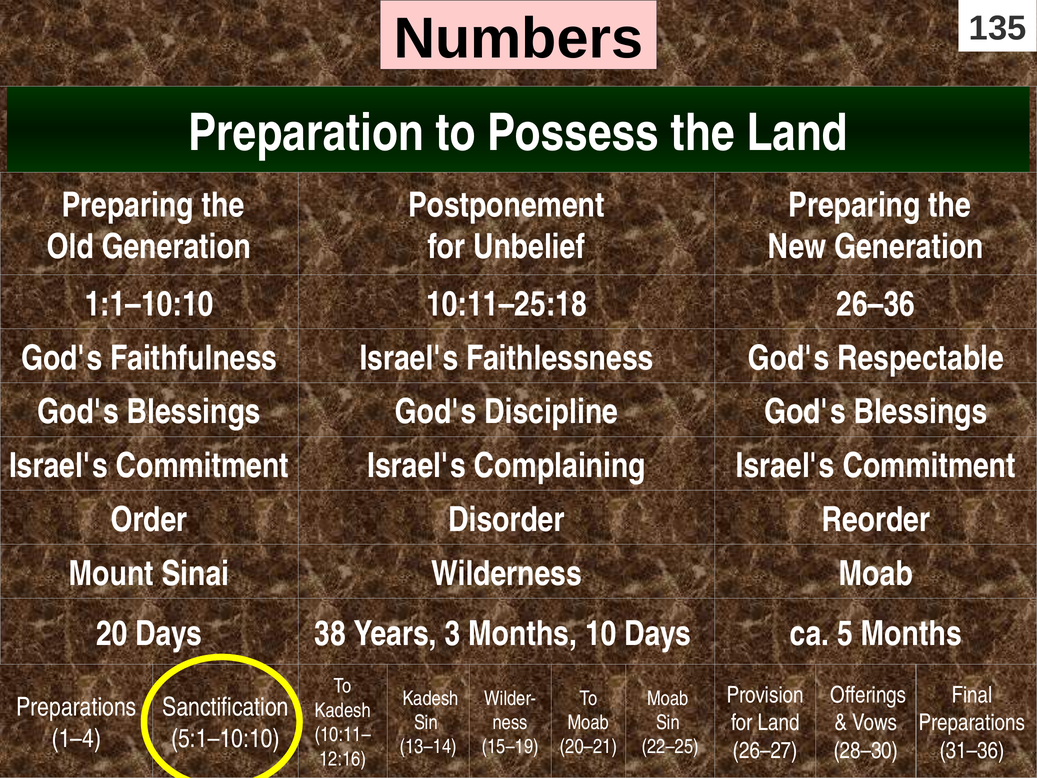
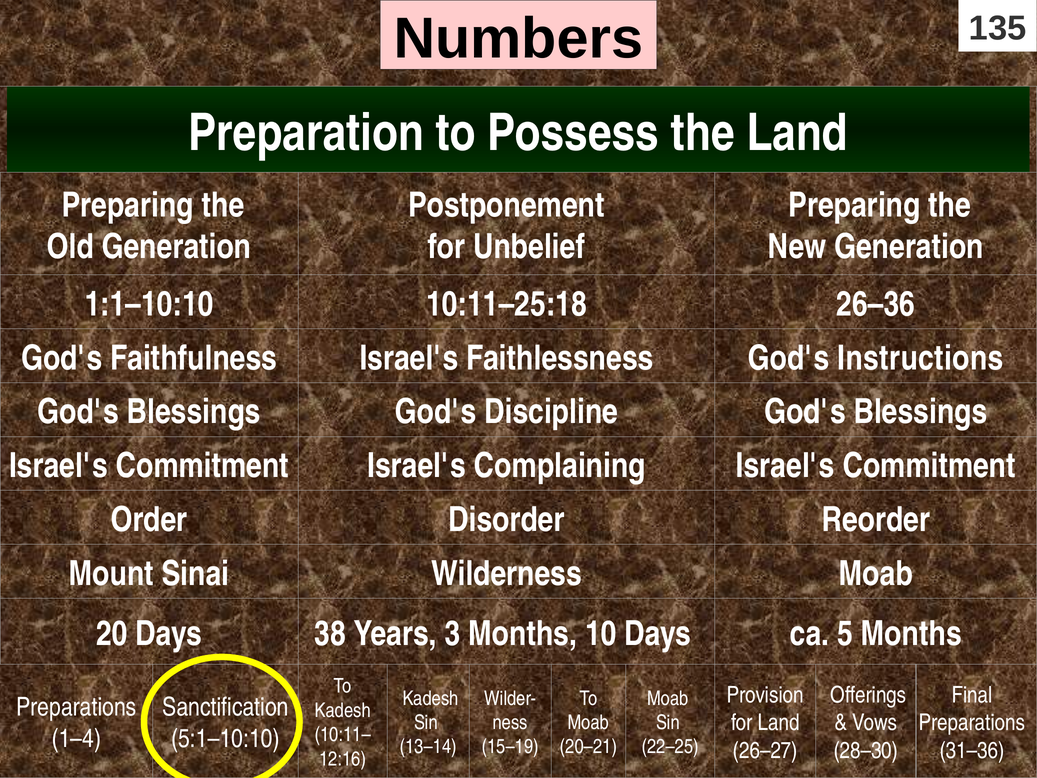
Respectable: Respectable -> Instructions (920, 358)
